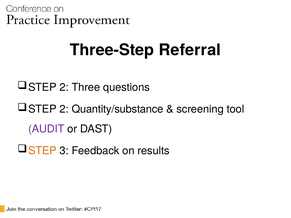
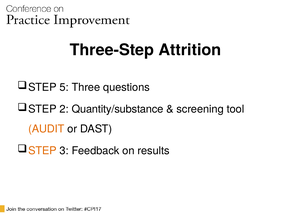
Referral: Referral -> Attrition (190, 50)
2: 2 -> 5 (64, 87)
AUDIT colour: purple -> orange (46, 129)
